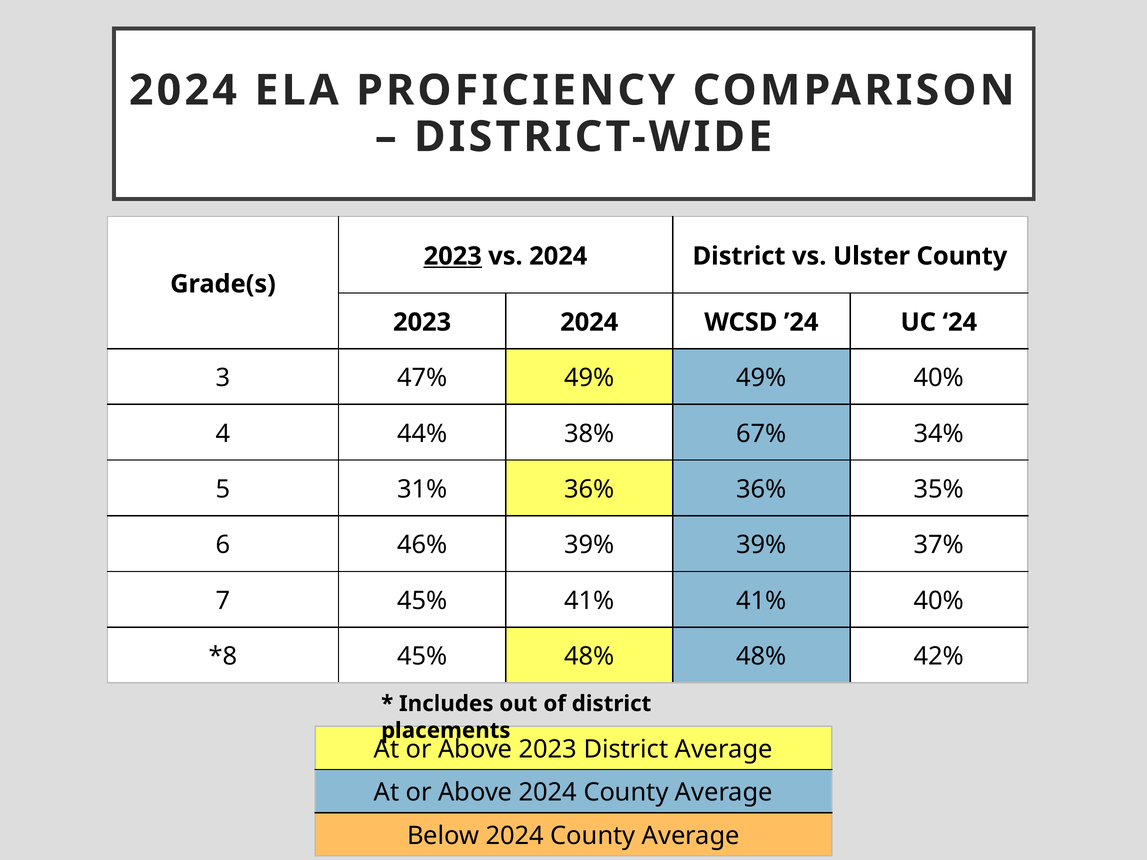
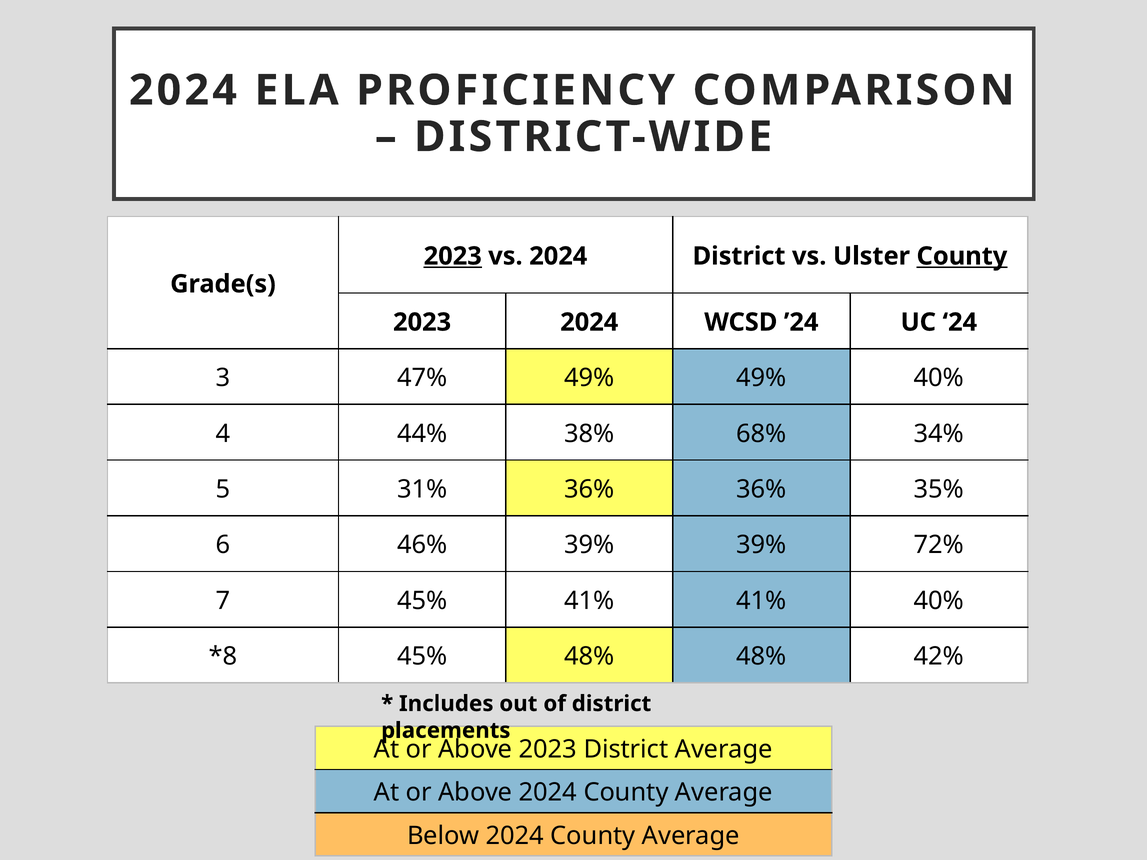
County underline: none -> present (962, 256)
67%: 67% -> 68% (762, 434)
37%: 37% -> 72% (939, 545)
